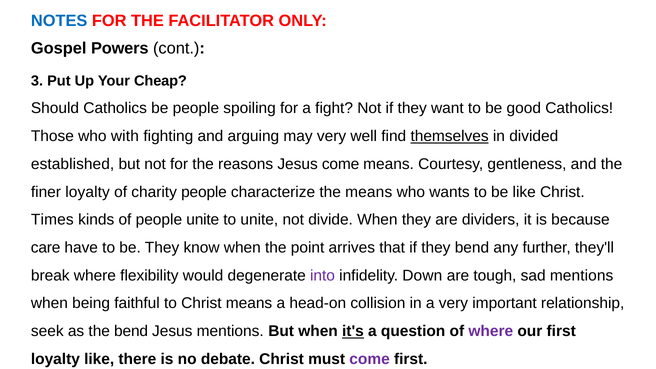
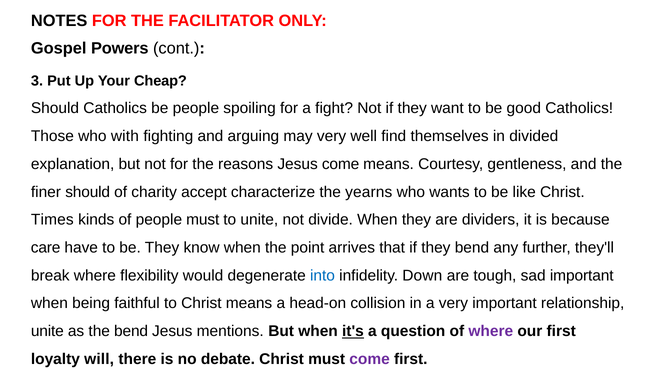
NOTES colour: blue -> black (59, 21)
themselves underline: present -> none (450, 136)
established: established -> explanation (73, 164)
finer loyalty: loyalty -> should (88, 192)
charity people: people -> accept (204, 192)
the means: means -> yearns (369, 192)
people unite: unite -> must (203, 220)
into colour: purple -> blue (322, 276)
sad mentions: mentions -> important (582, 276)
seek: seek -> unite (47, 331)
loyalty like: like -> will (99, 359)
